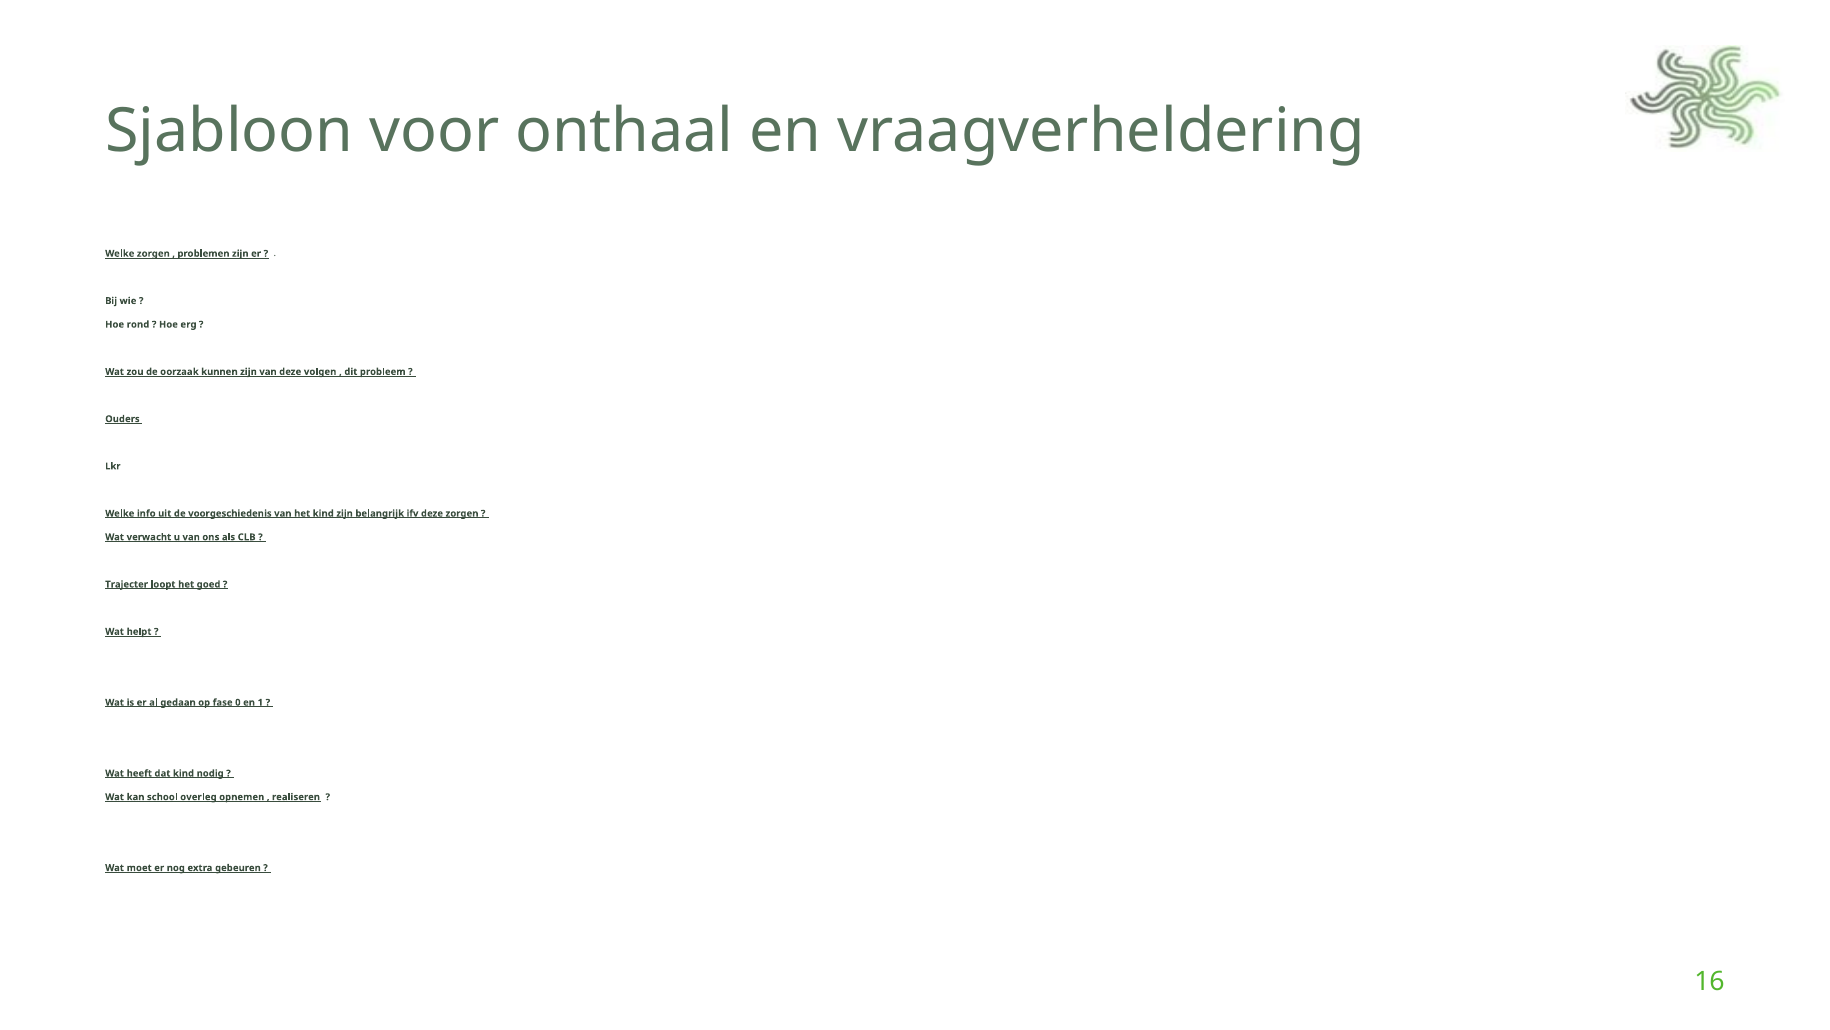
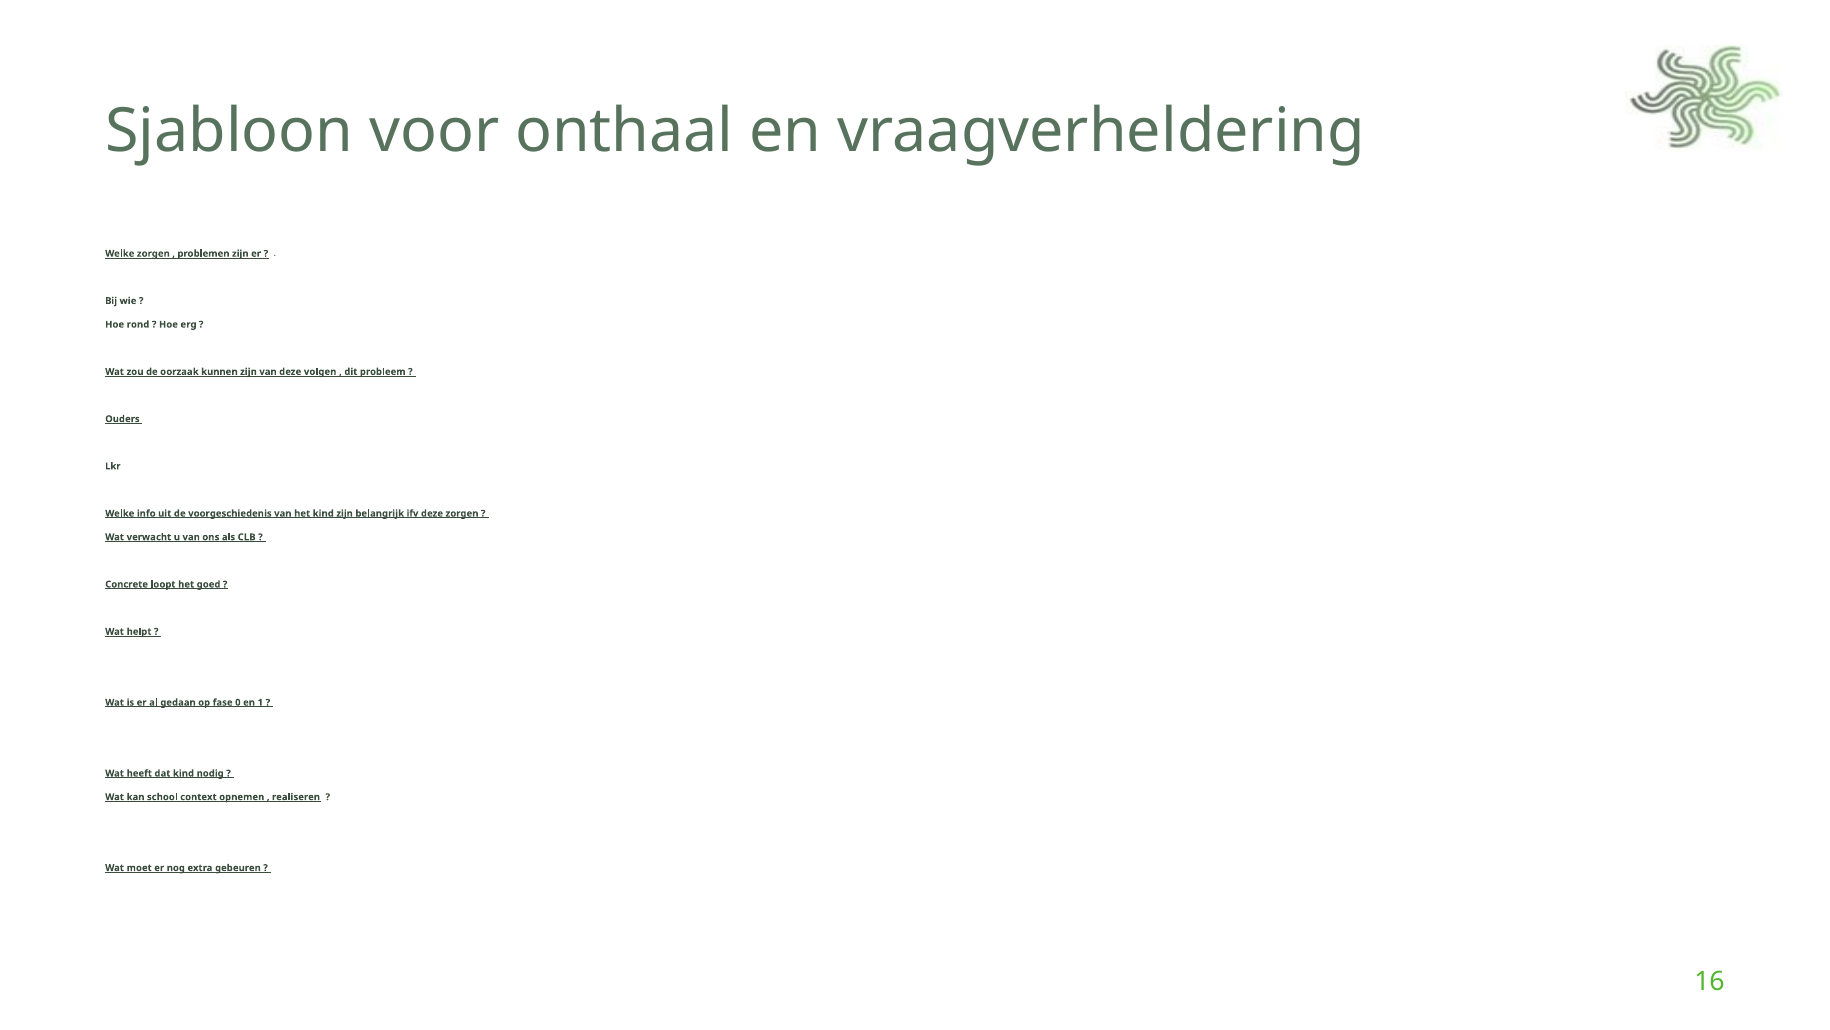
Trajecter: Trajecter -> Concrete (127, 584)
overleg: overleg -> context (198, 797)
